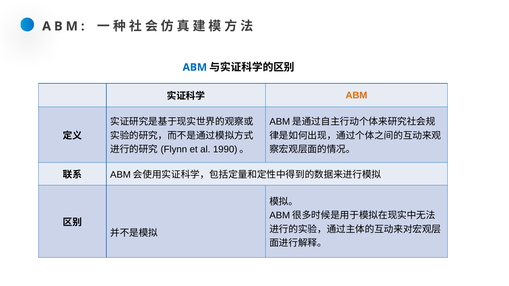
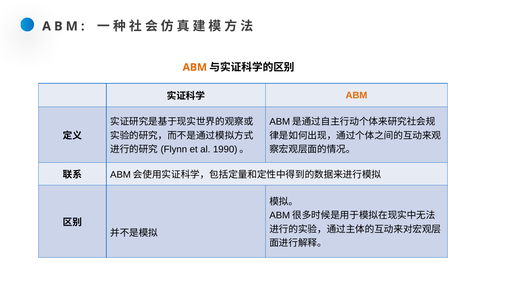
ABM colour: blue -> orange (195, 67)
